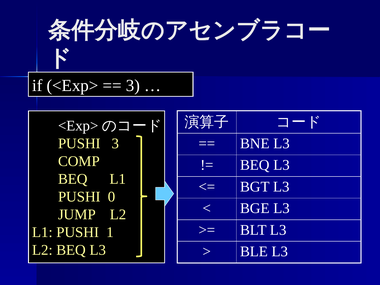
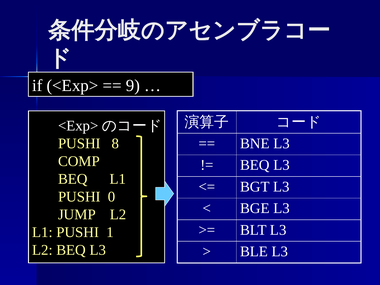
3: 3 -> 9 (133, 85)
PUSHI 3: 3 -> 8 (115, 143)
